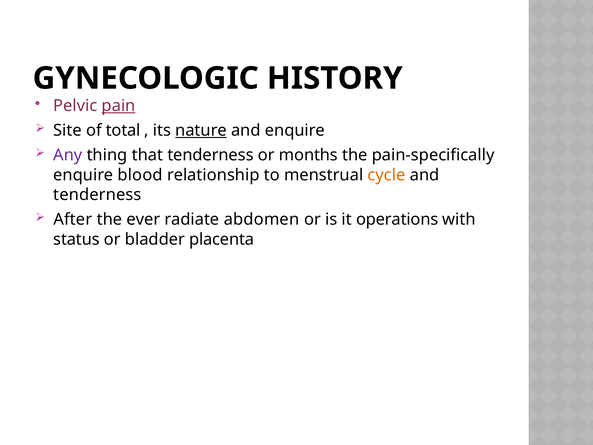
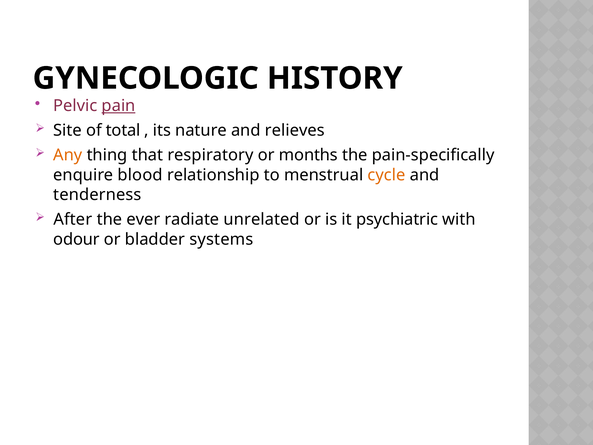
nature underline: present -> none (201, 130)
and enquire: enquire -> relieves (295, 130)
Any colour: purple -> orange (68, 155)
that tenderness: tenderness -> respiratory (210, 155)
abdomen: abdomen -> unrelated (262, 219)
operations: operations -> psychiatric (397, 219)
status: status -> odour (76, 239)
placenta: placenta -> systems (221, 239)
